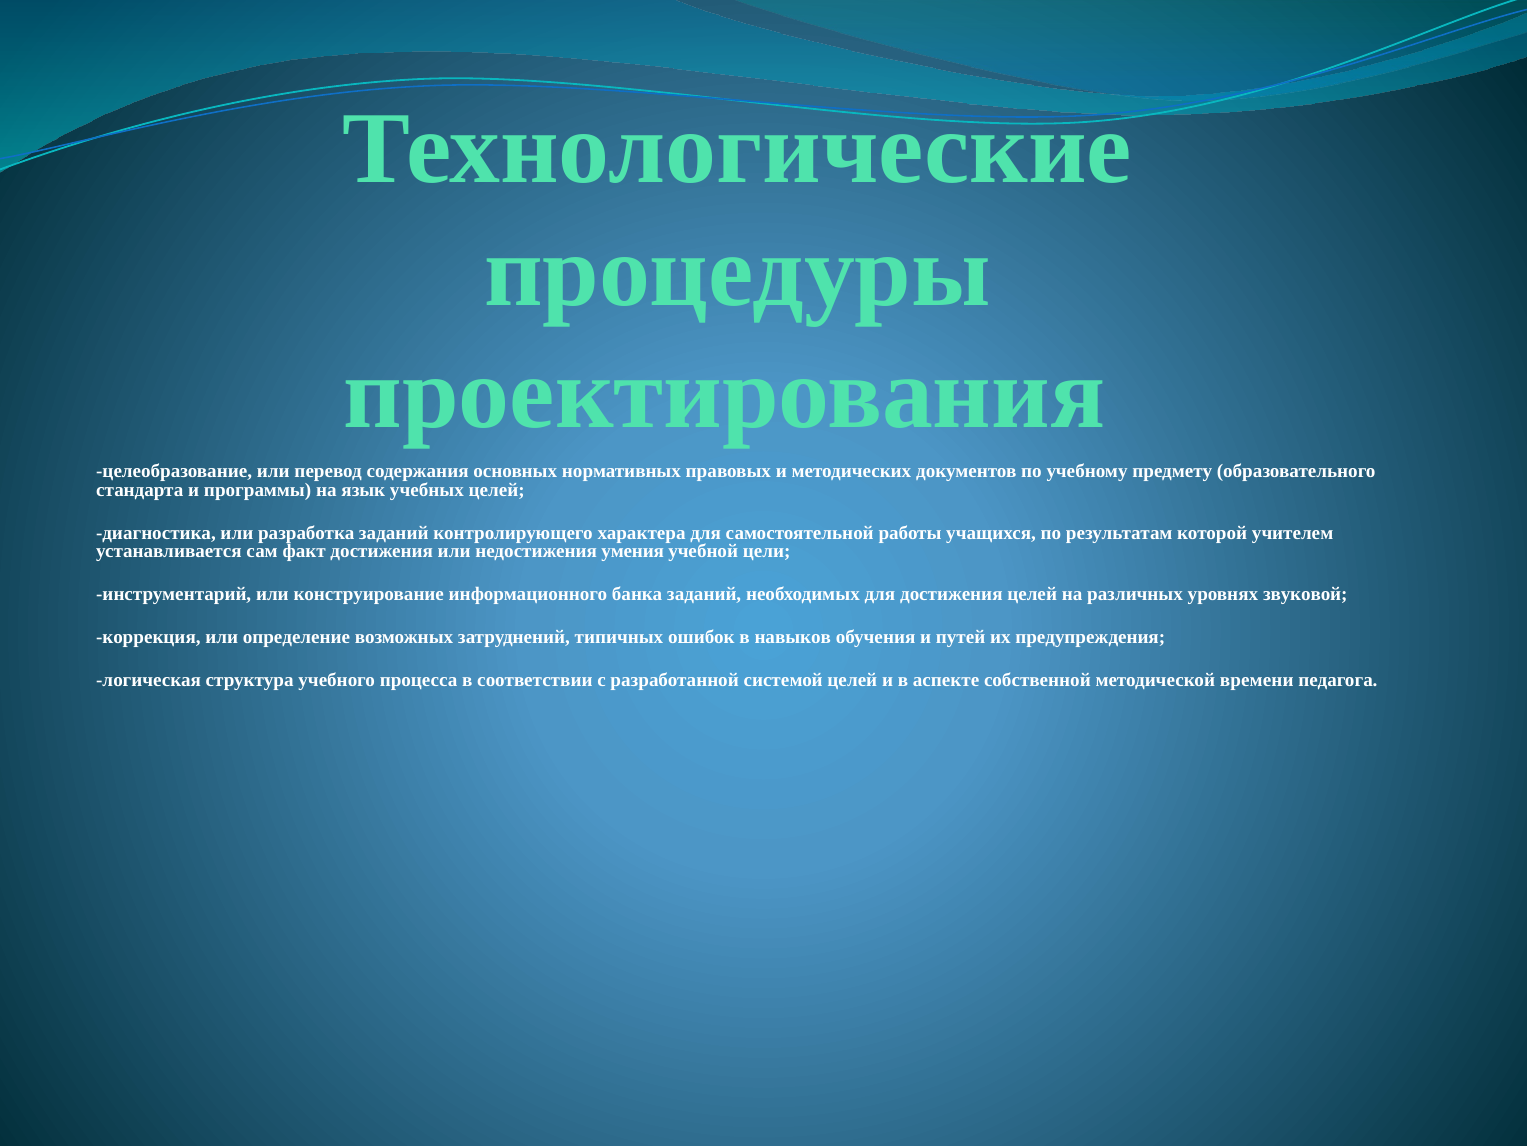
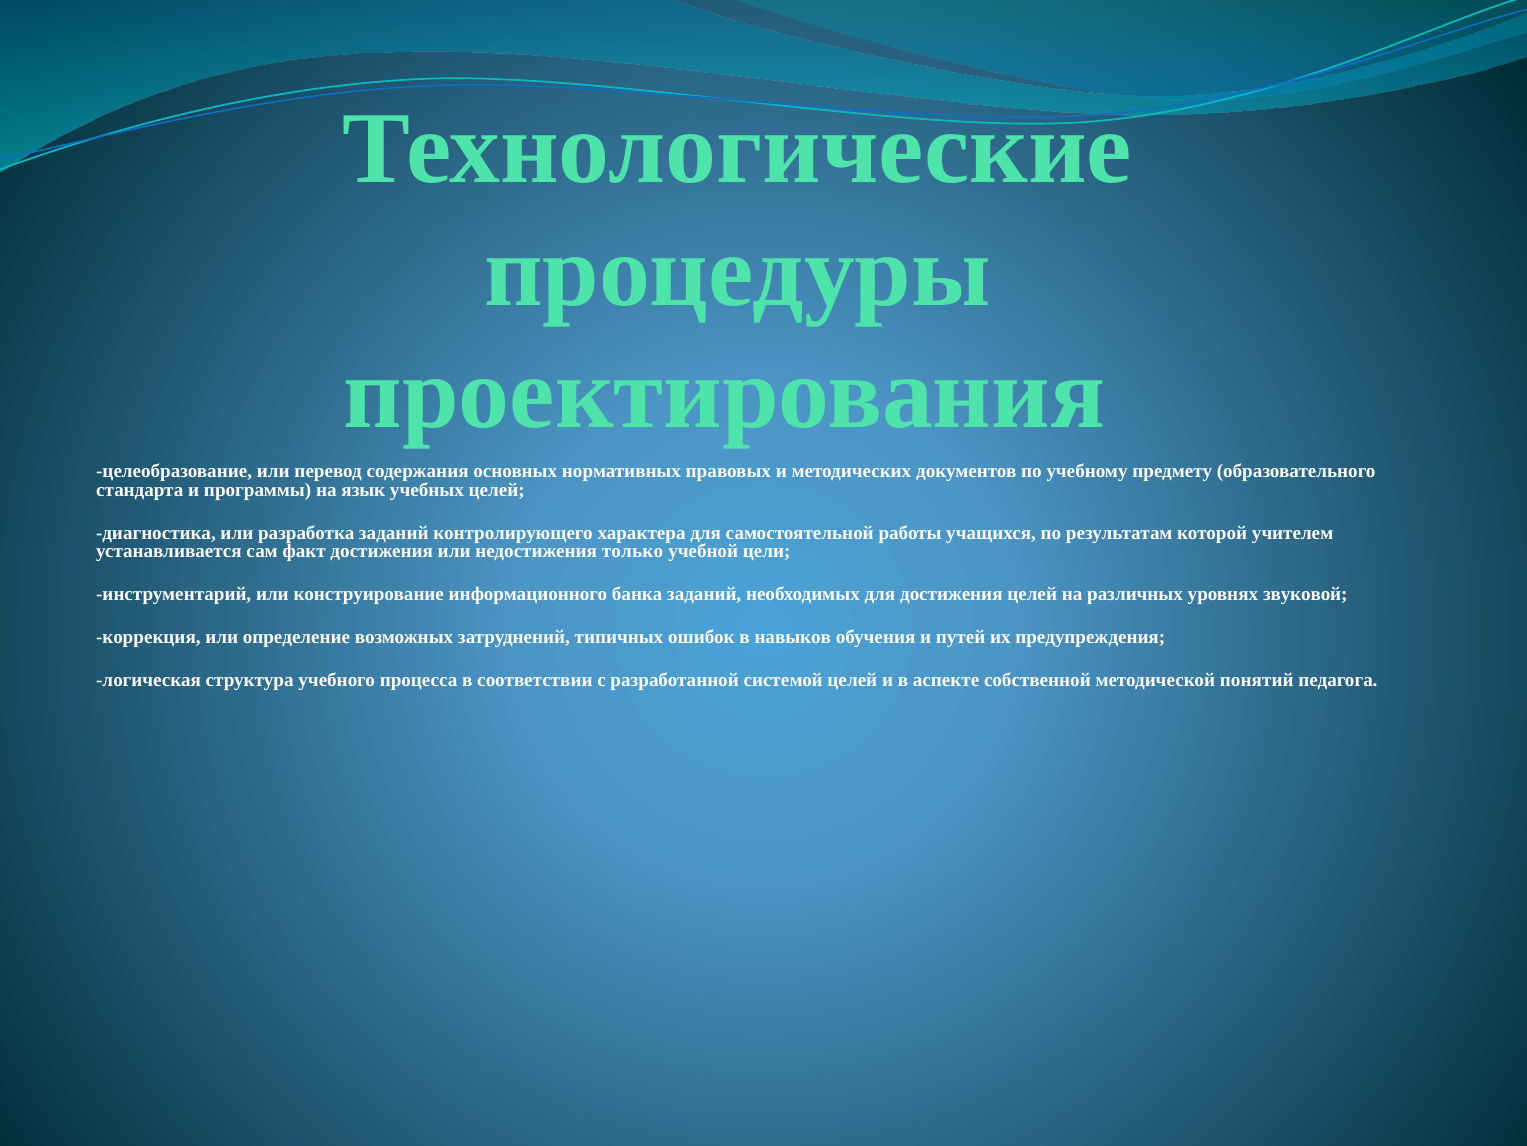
умения: умения -> только (633, 551)
времени: времени -> понятий (1257, 679)
